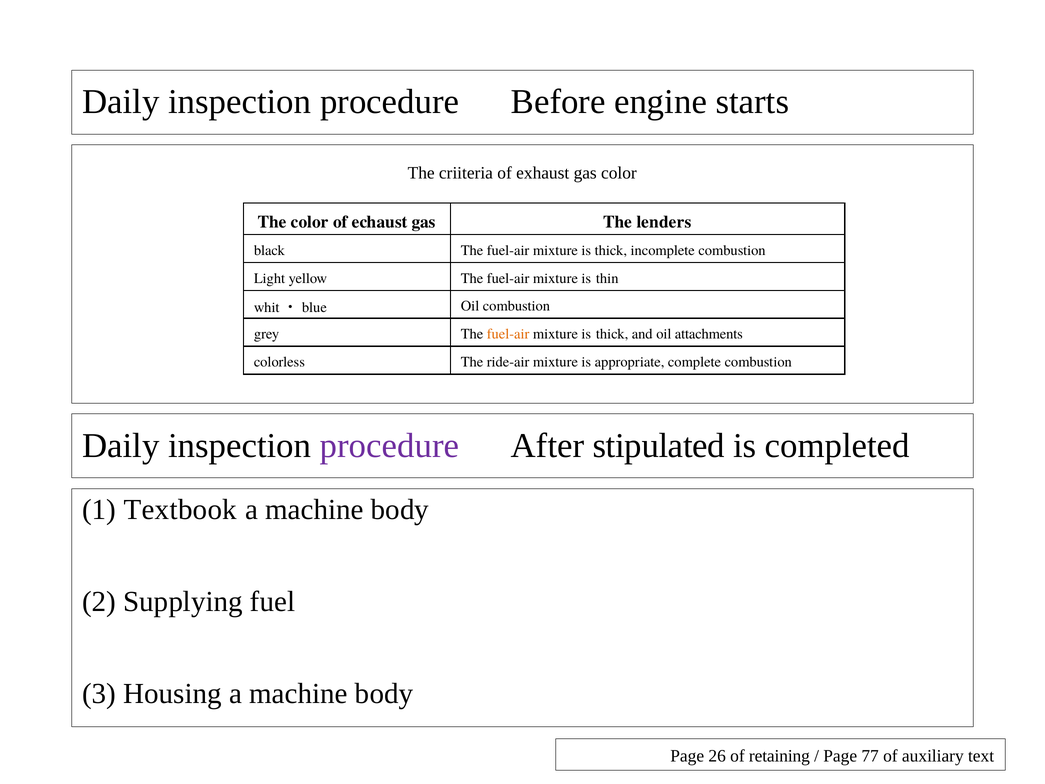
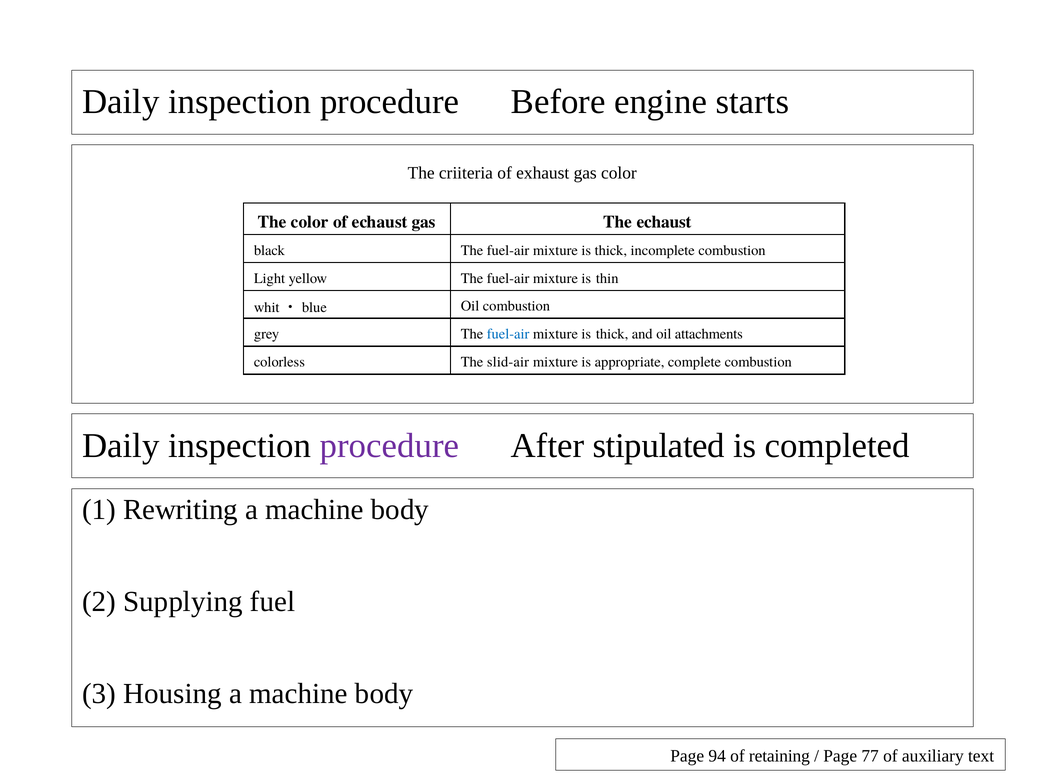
The lenders: lenders -> echaust (664, 222)
fuel-air colour: orange -> blue (508, 334)
ride-air: ride-air -> slid-air (508, 362)
Textbook: Textbook -> Rewriting (181, 510)
26: 26 -> 94 (717, 756)
